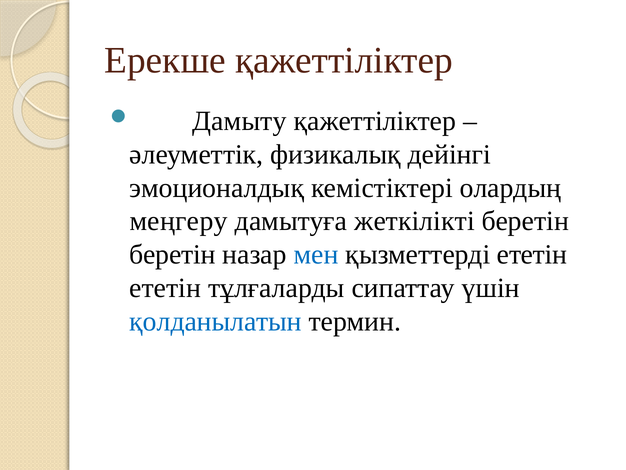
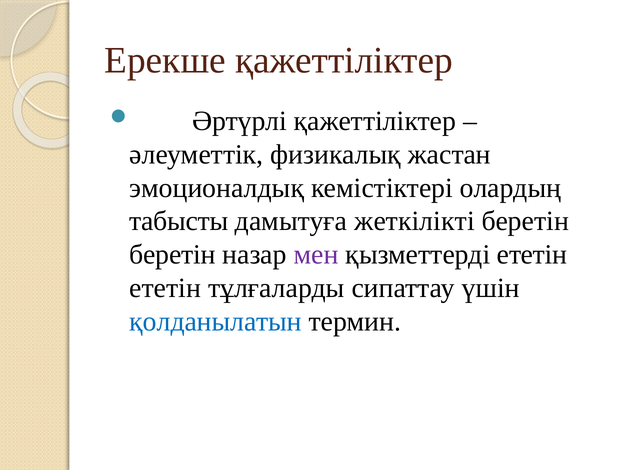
Дамыту: Дамыту -> Әртүрлі (240, 121)
дейінгі: дейінгі -> жастан (449, 154)
меңгеру: меңгеру -> табысты (179, 221)
мен colour: blue -> purple (316, 254)
